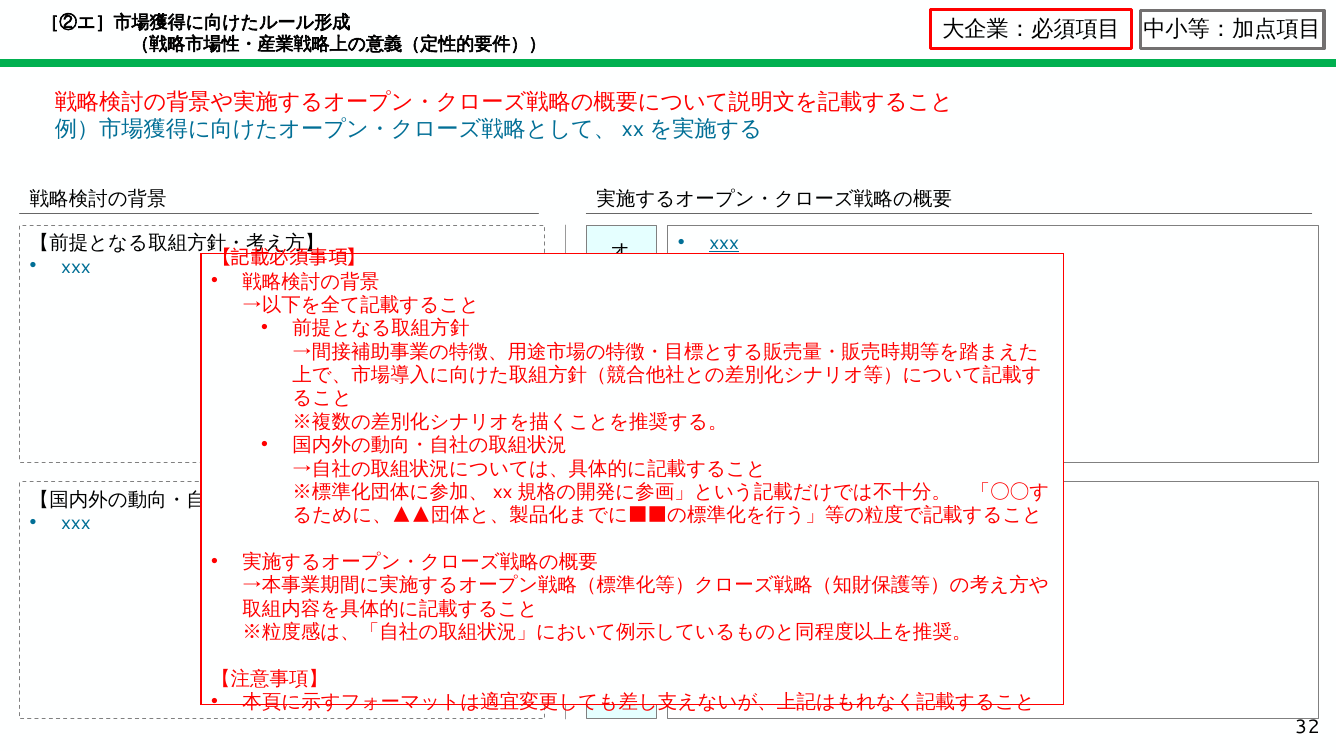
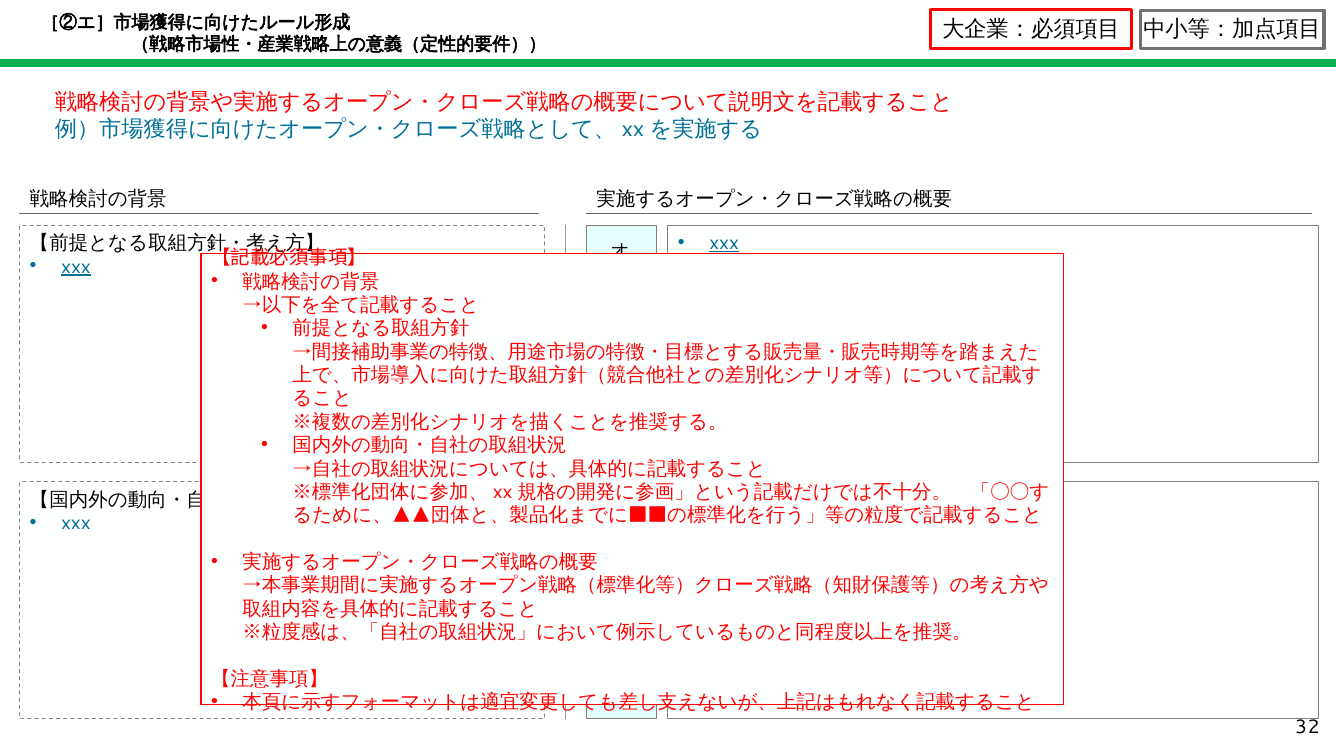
xxx underline: none -> present (76, 267)
